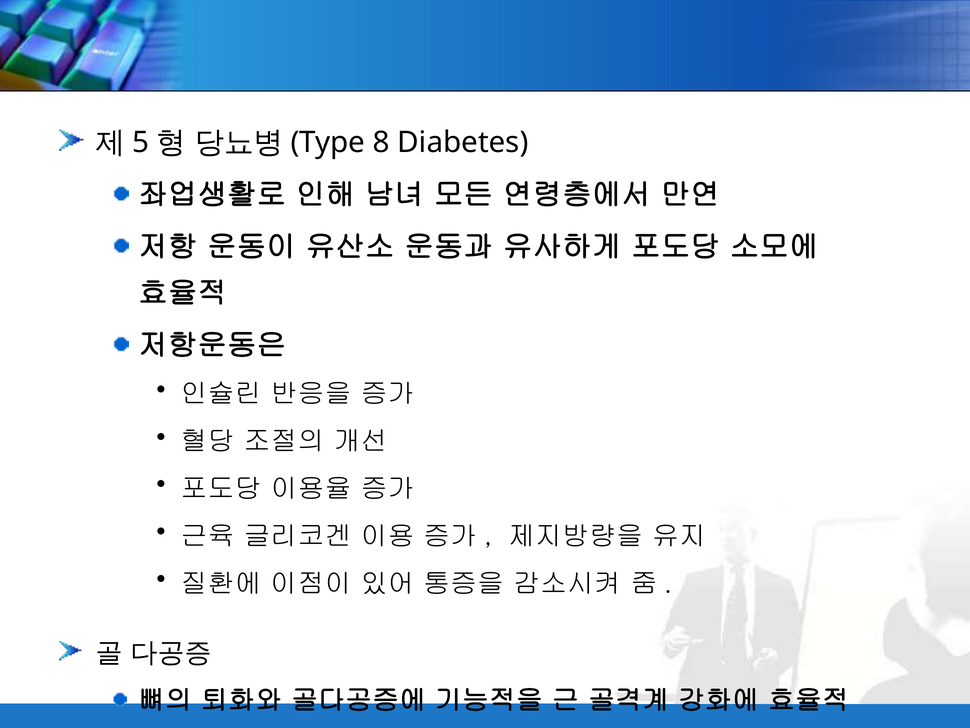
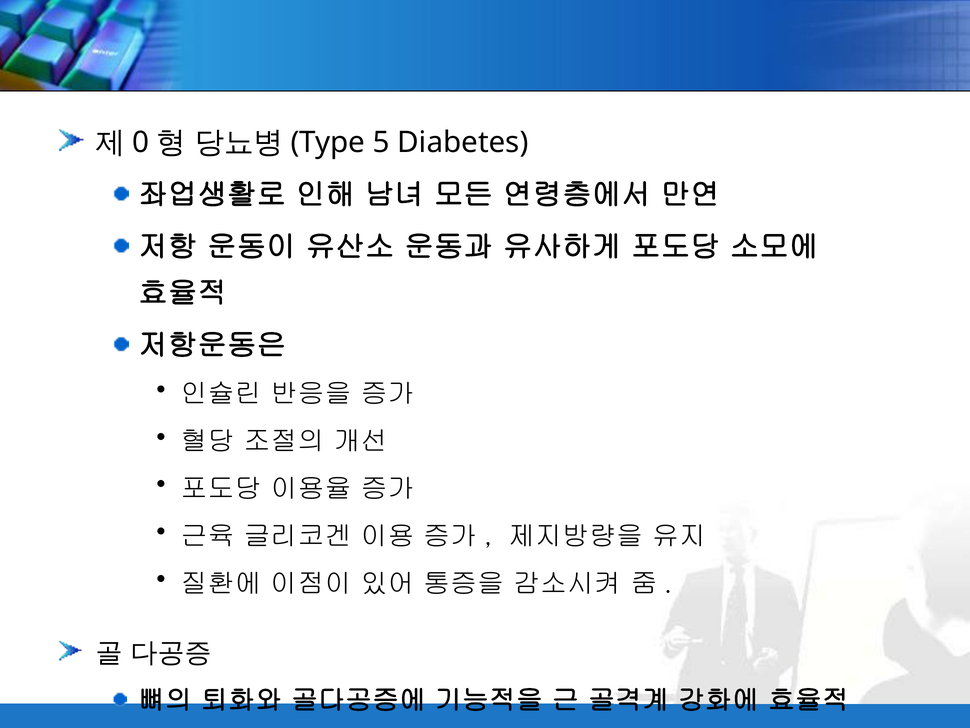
5: 5 -> 0 (141, 142)
8: 8 -> 5 (381, 142)
